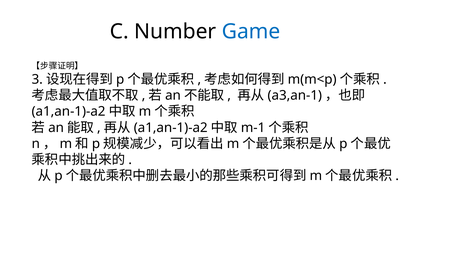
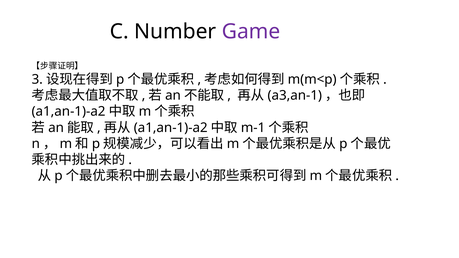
Game colour: blue -> purple (251, 32)
